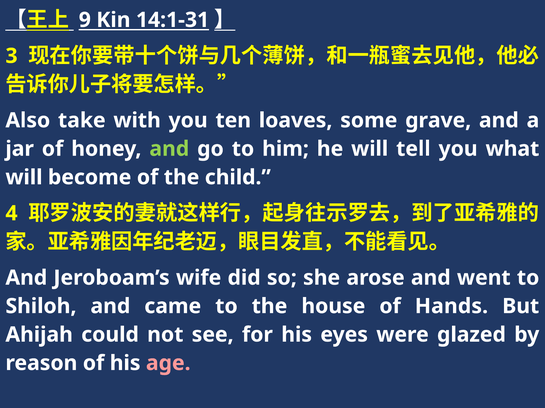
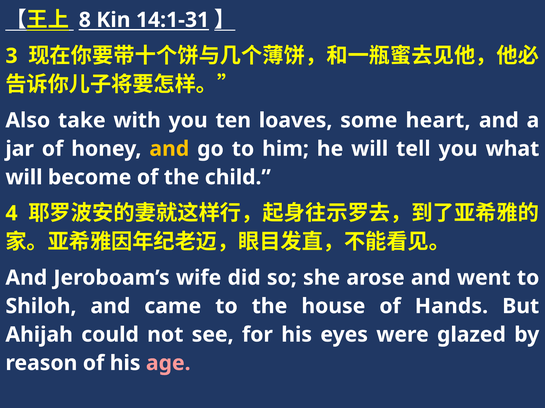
9: 9 -> 8 (85, 20)
grave: grave -> heart (438, 121)
and colour: light green -> yellow (169, 149)
